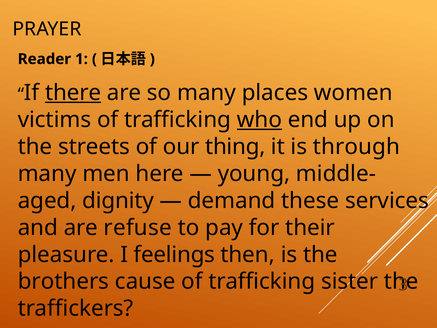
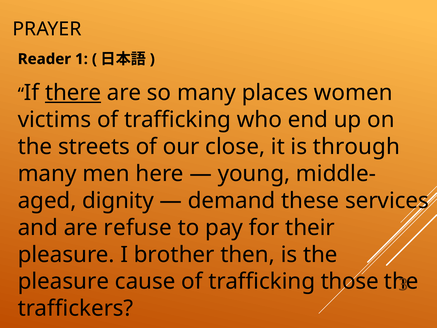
who underline: present -> none (259, 120)
thing: thing -> close (235, 147)
feelings: feelings -> brother (174, 254)
brothers: brothers -> pleasure (63, 281)
sister: sister -> those (350, 281)
